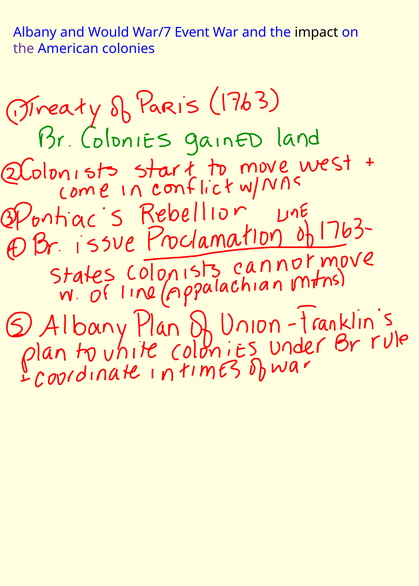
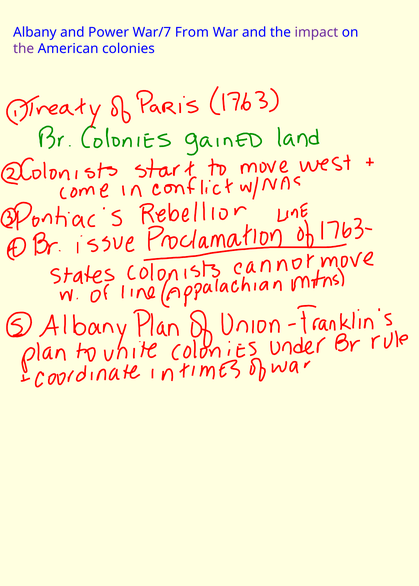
Would: Would -> Power (109, 32)
Event: Event -> From (192, 32)
impact colour: black -> purple (316, 32)
